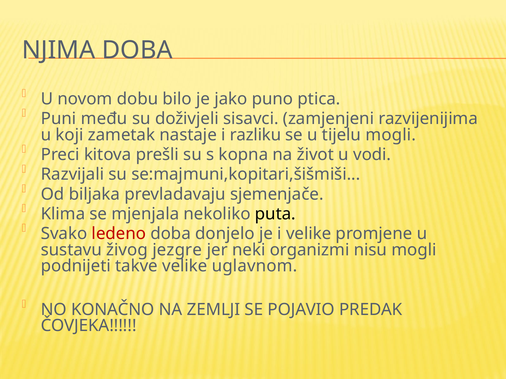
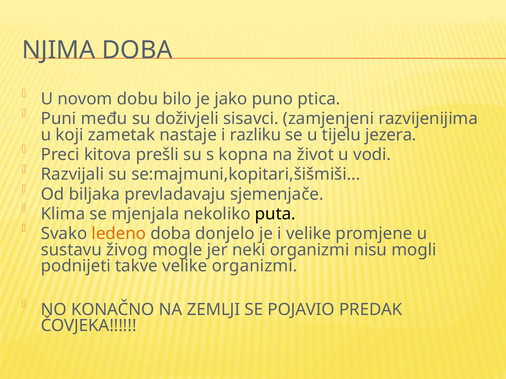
tijelu mogli: mogli -> jezera (391, 135)
ledeno colour: red -> orange (119, 234)
jezgre: jezgre -> mogle (177, 250)
velike uglavnom: uglavnom -> organizmi (255, 266)
